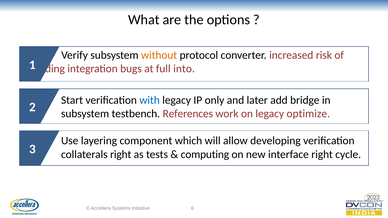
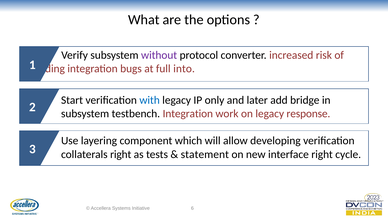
without colour: orange -> purple (159, 55)
testbench References: References -> Integration (188, 114)
optimize: optimize -> response (308, 114)
computing: computing -> statement (205, 154)
